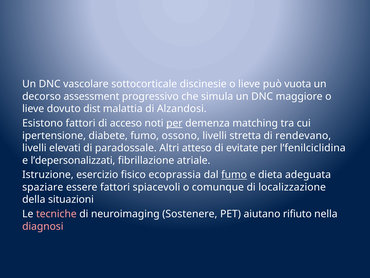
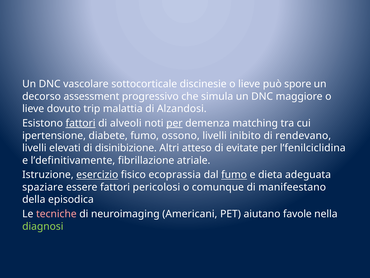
vuota: vuota -> spore (298, 84)
dist: dist -> trip (92, 109)
fattori underline: none -> present (81, 123)
acceso: acceso -> alveoli (126, 123)
stretta: stretta -> inibito (245, 135)
paradossale: paradossale -> disinibizione (126, 148)
l’depersonalizzati: l’depersonalizzati -> l’definitivamente (73, 160)
esercizio underline: none -> present (97, 174)
spiacevoli: spiacevoli -> pericolosi (156, 187)
localizzazione: localizzazione -> manifeestano (292, 187)
situazioni: situazioni -> episodica (71, 199)
Sostenere: Sostenere -> Americani (190, 214)
rifiuto: rifiuto -> favole (297, 214)
diagnosi colour: pink -> light green (43, 226)
